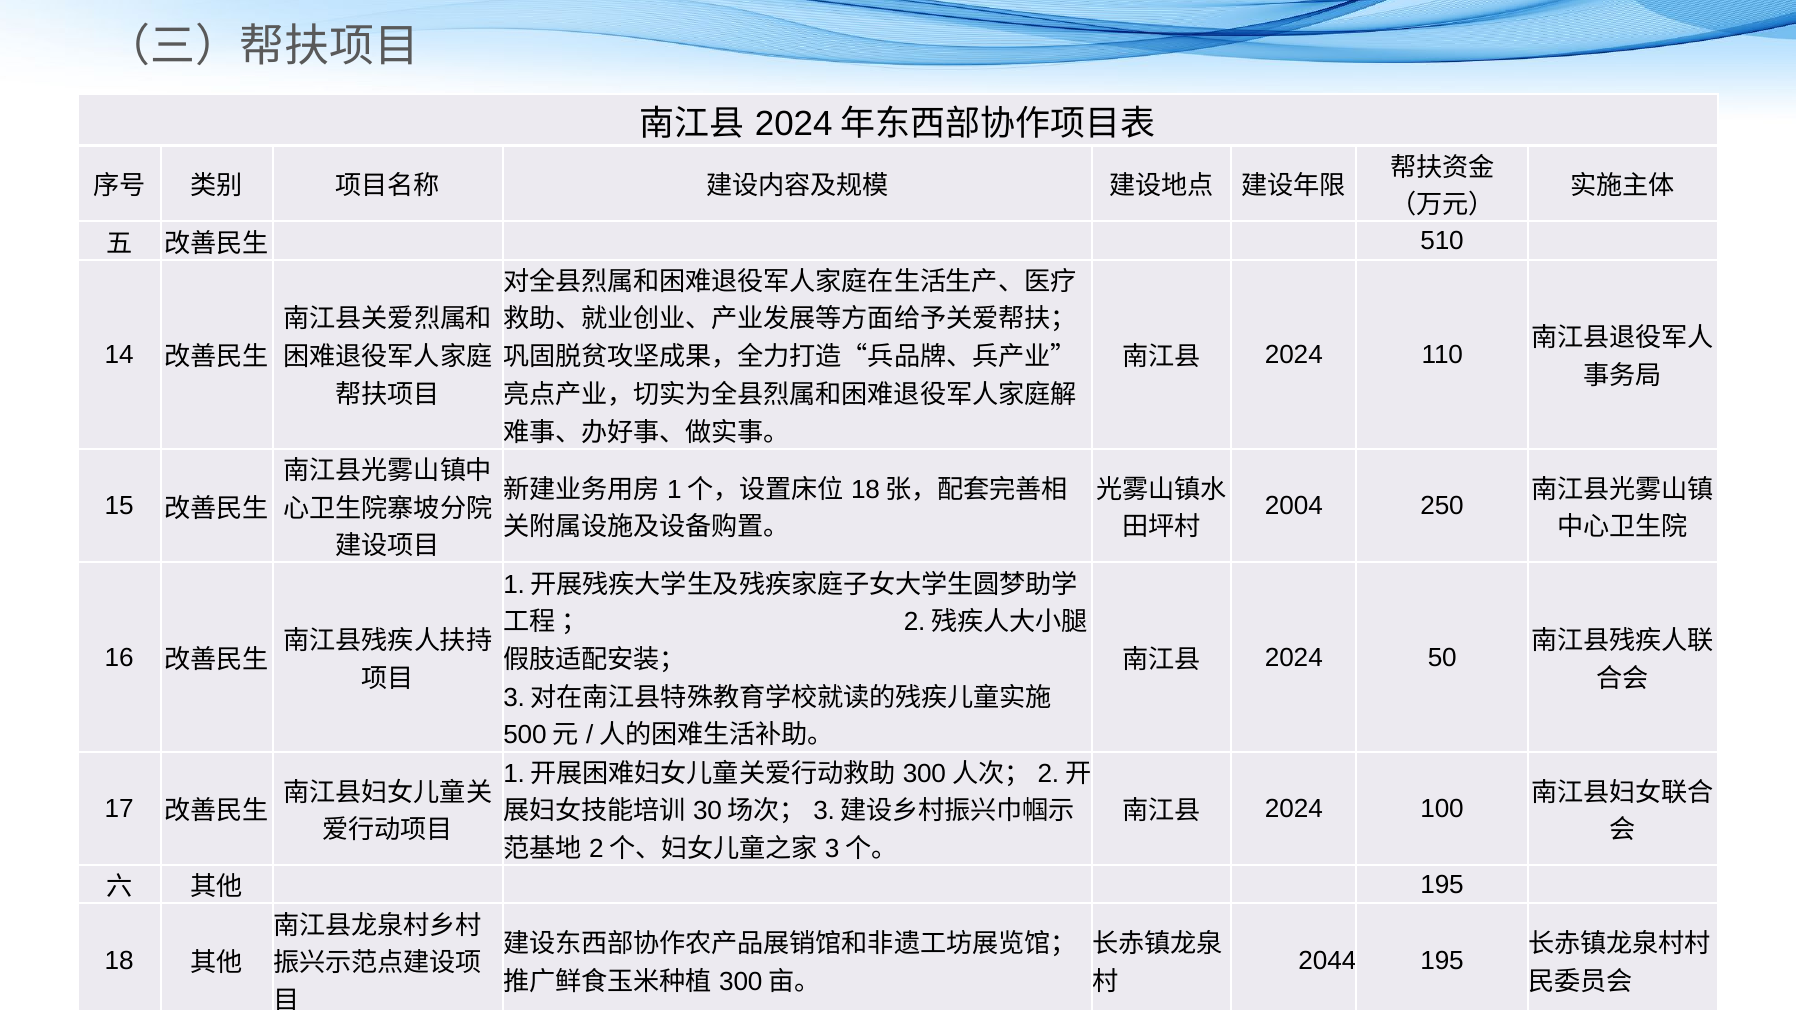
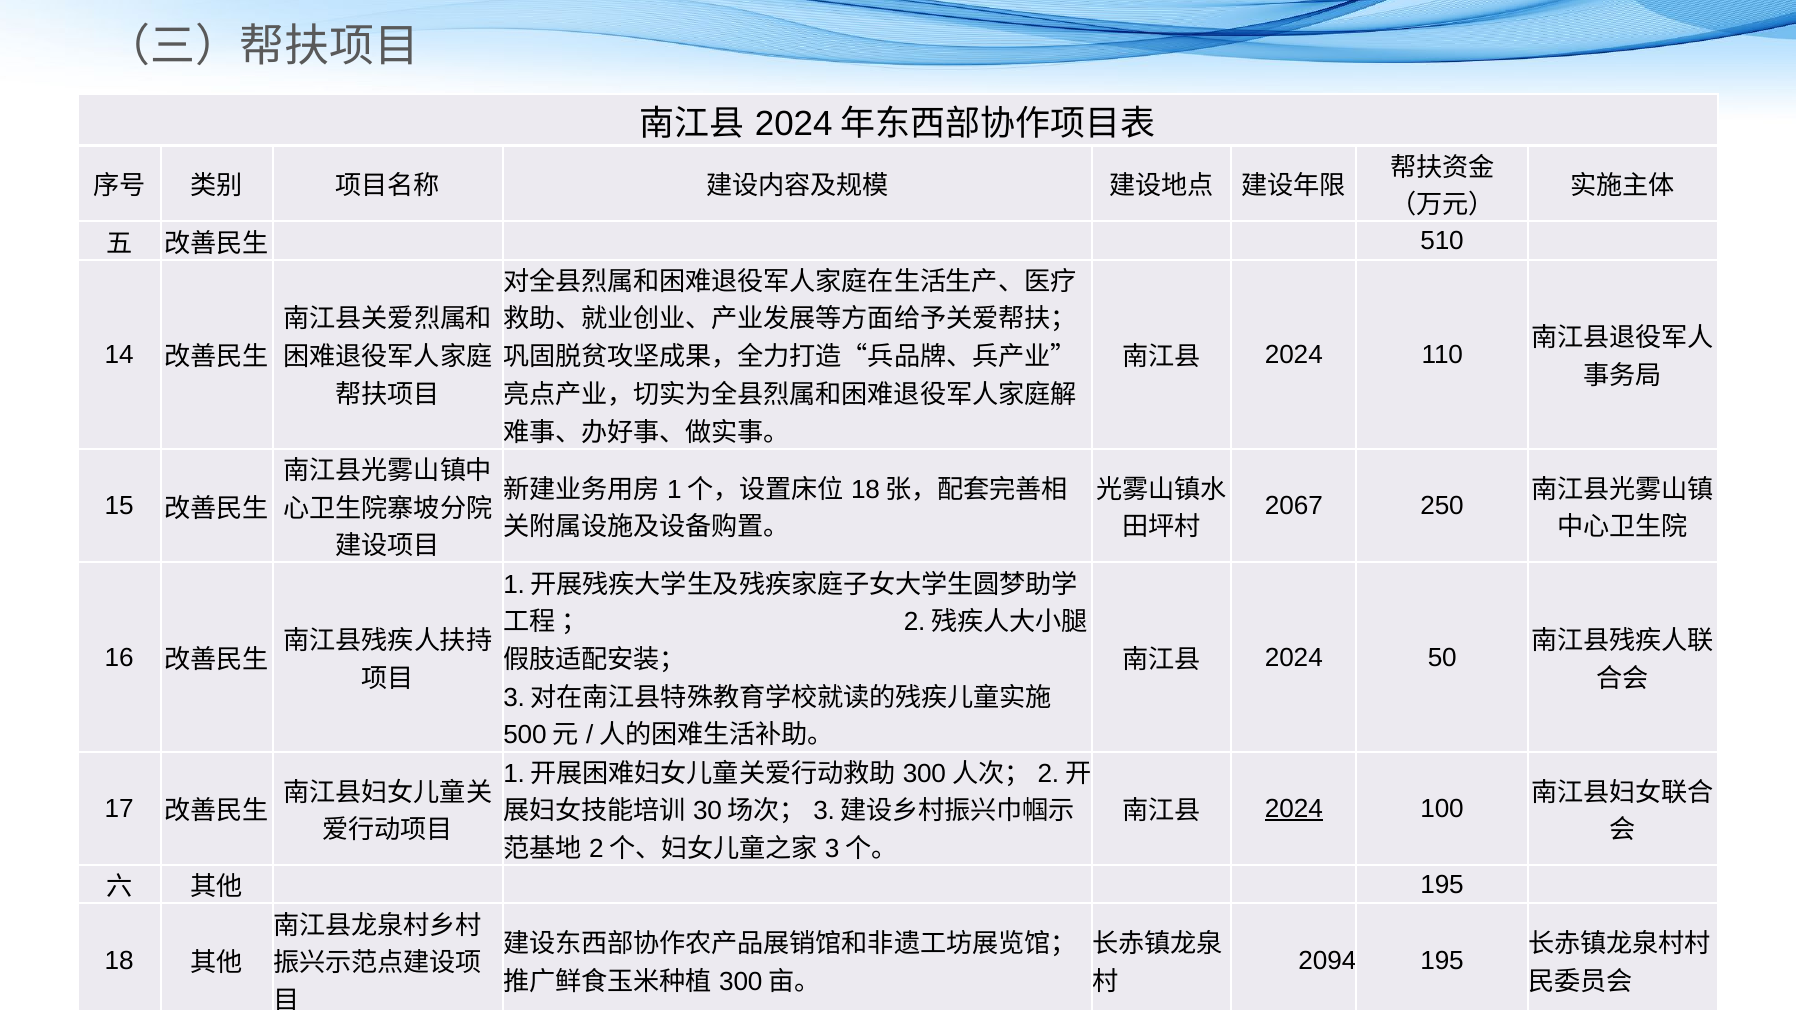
2004: 2004 -> 2067 (1294, 506)
2024 underline: none -> present (1294, 809)
2044: 2044 -> 2094 (1327, 961)
